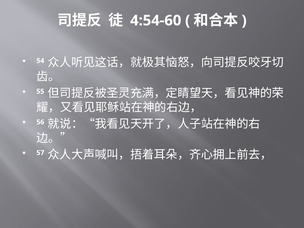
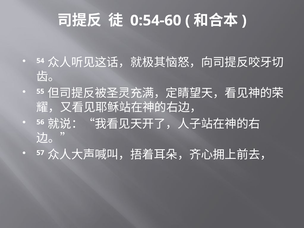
4:54-60: 4:54-60 -> 0:54-60 (156, 21)
